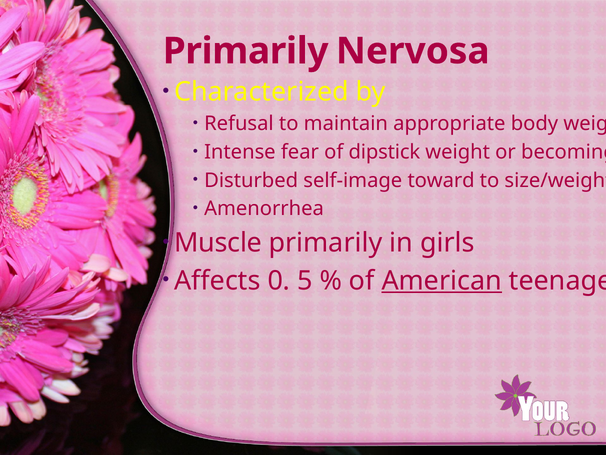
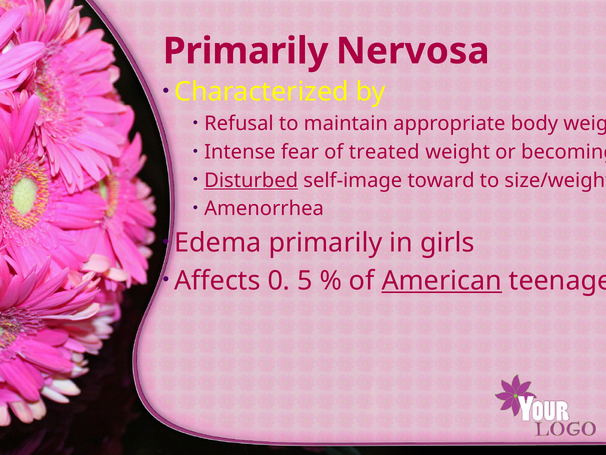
dipstick: dipstick -> treated (384, 152)
Disturbed underline: none -> present (251, 180)
Muscle: Muscle -> Edema (218, 243)
